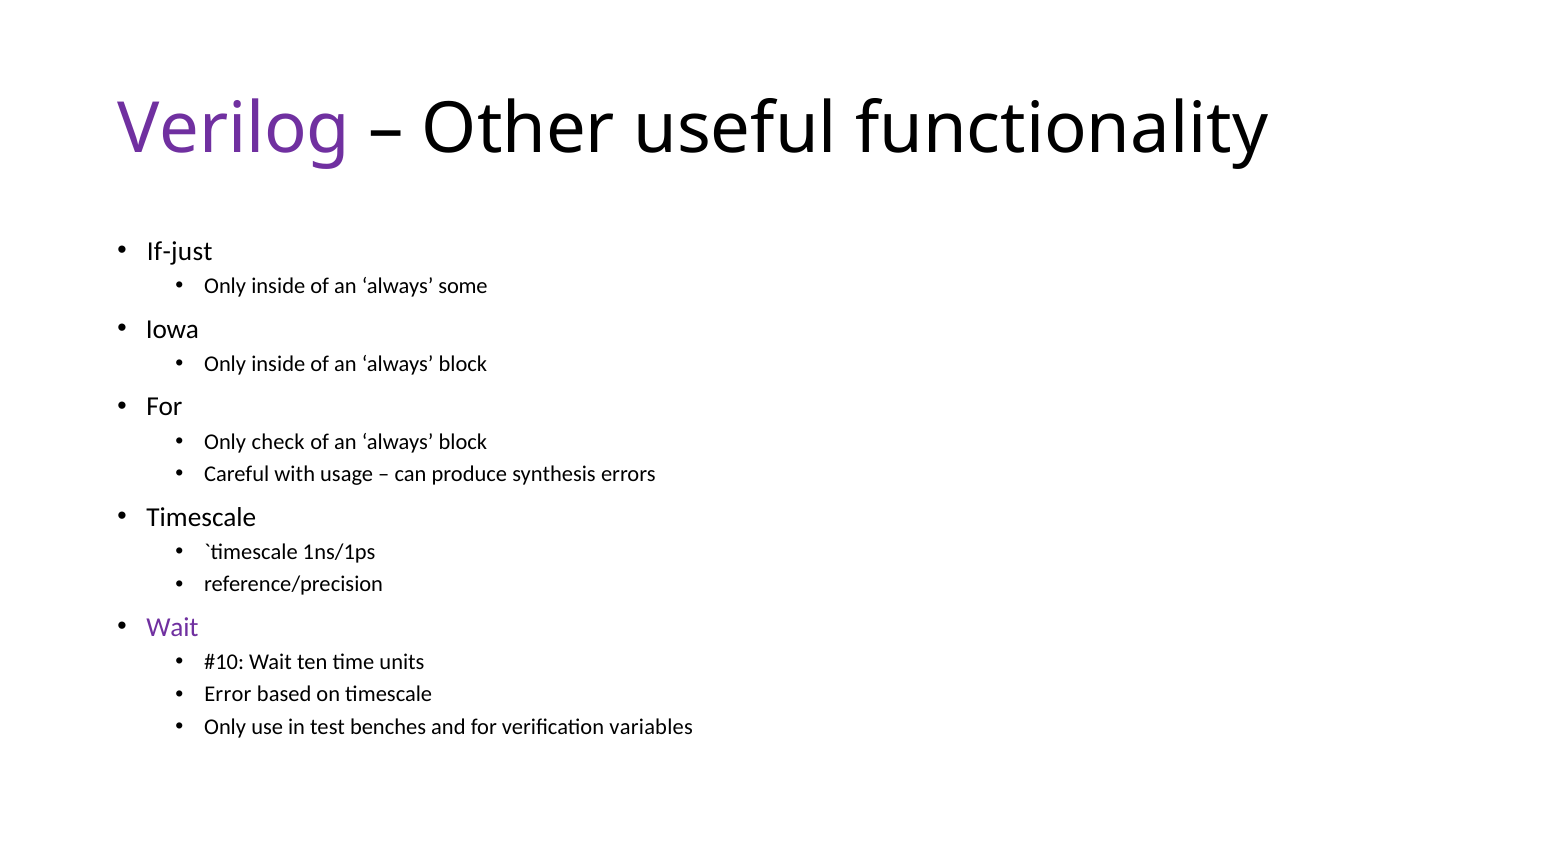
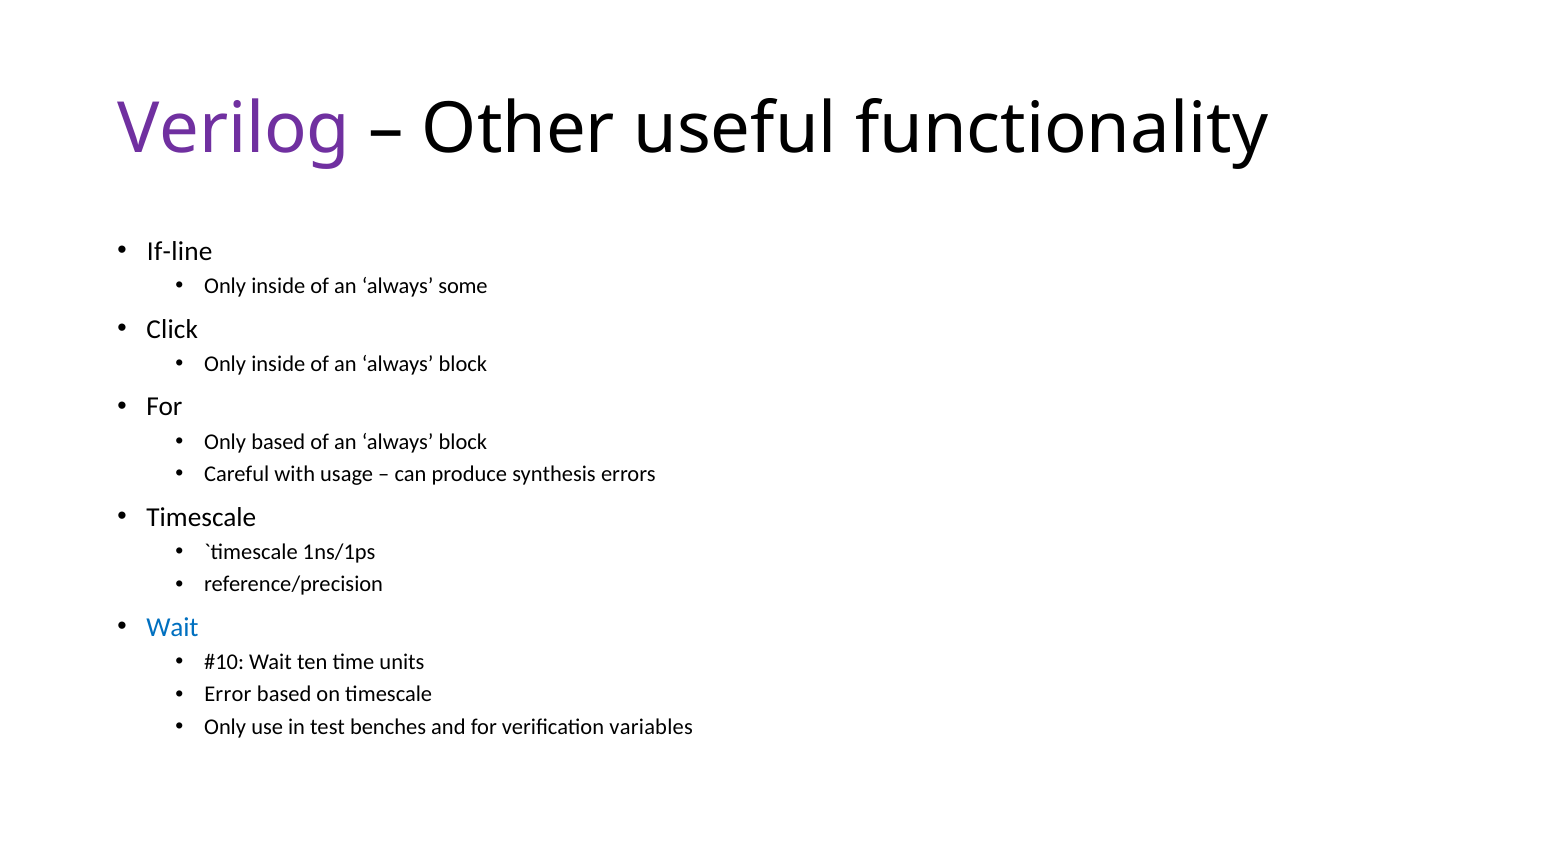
If-just: If-just -> If-line (180, 251)
Iowa: Iowa -> Click (172, 329)
Only check: check -> based (278, 442)
Wait colour: purple -> blue (172, 627)
